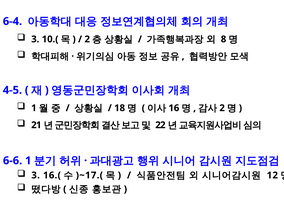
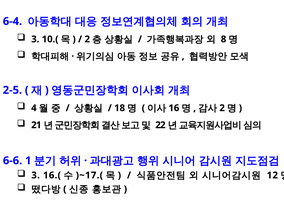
4-5: 4-5 -> 2-5 (12, 90)
1: 1 -> 4 (34, 108)
